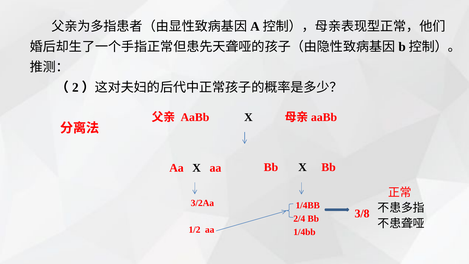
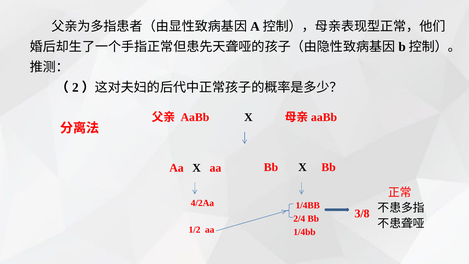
3/2Aa: 3/2Aa -> 4/2Aa (202, 203)
